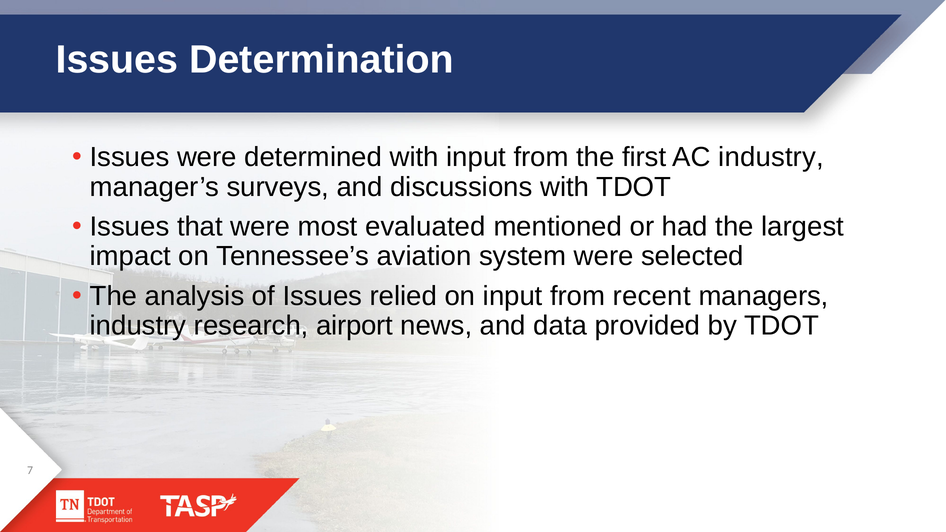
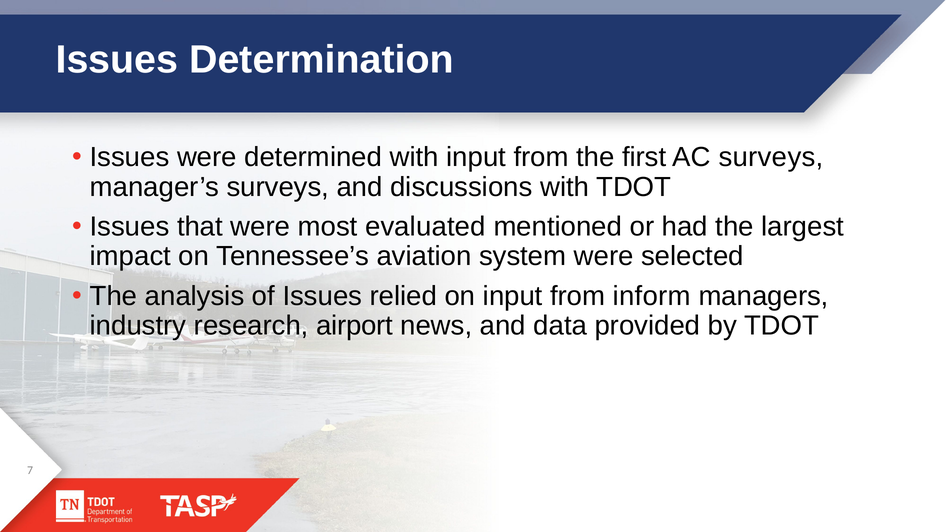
AC industry: industry -> surveys (771, 157)
recent: recent -> inform (652, 296)
